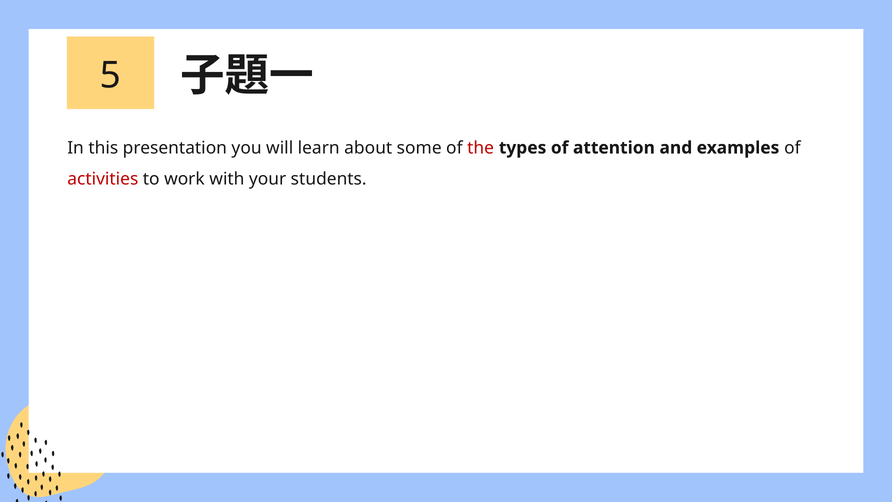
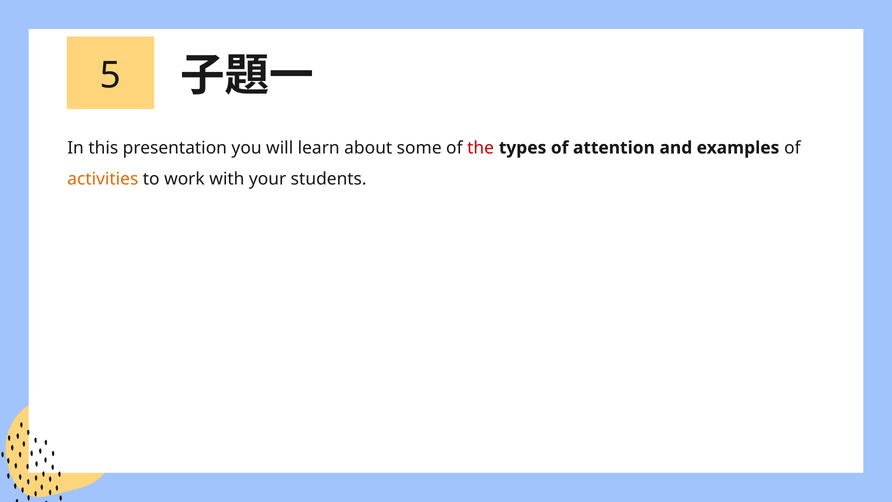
activities colour: red -> orange (103, 179)
